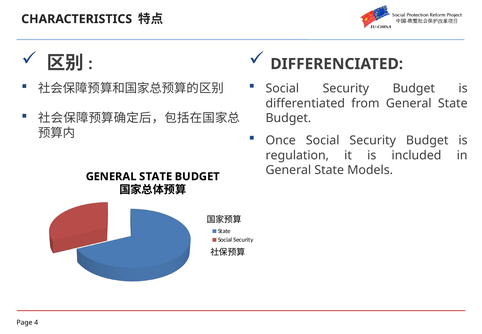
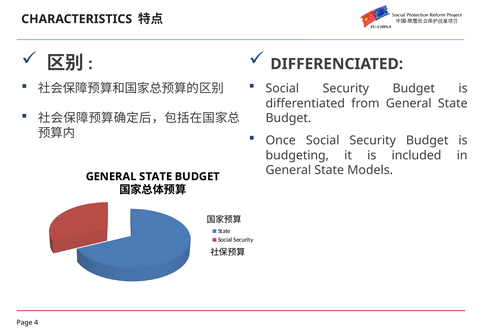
regulation: regulation -> budgeting (297, 155)
